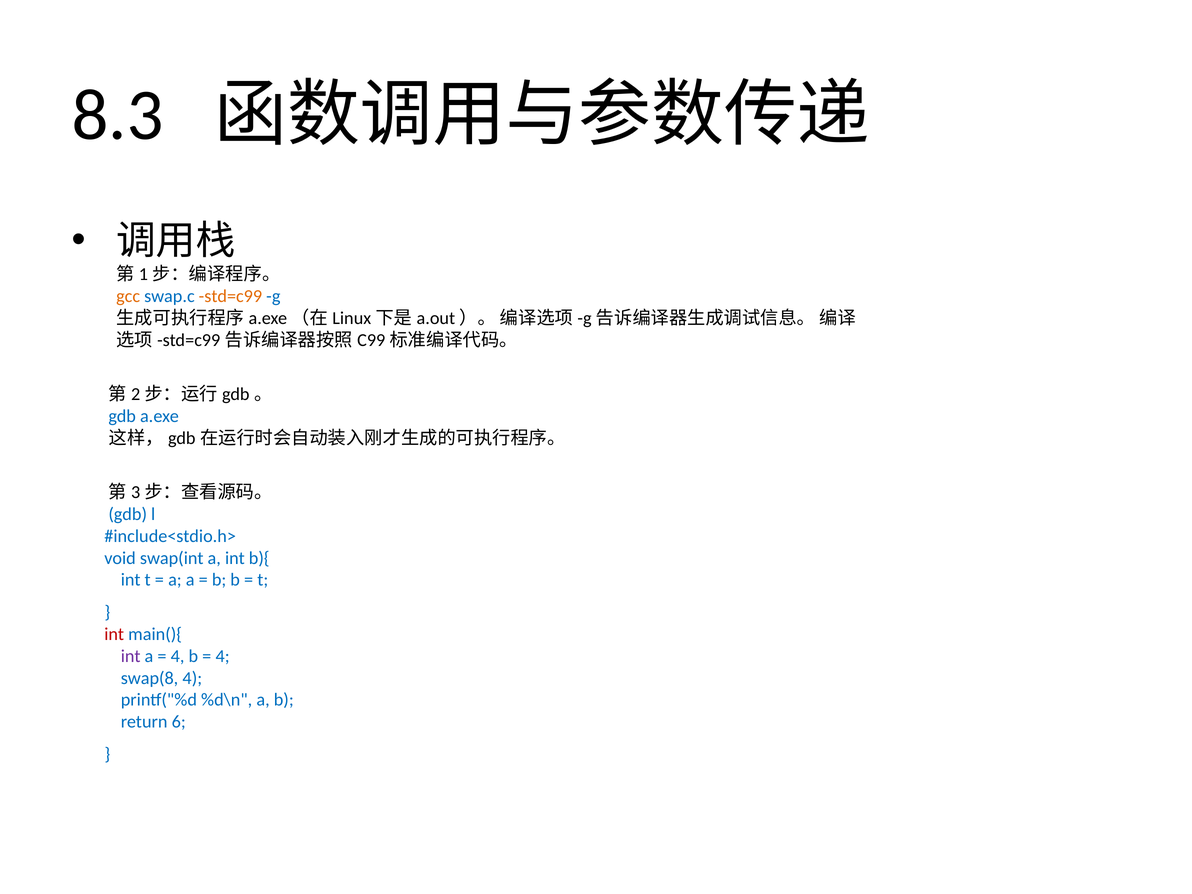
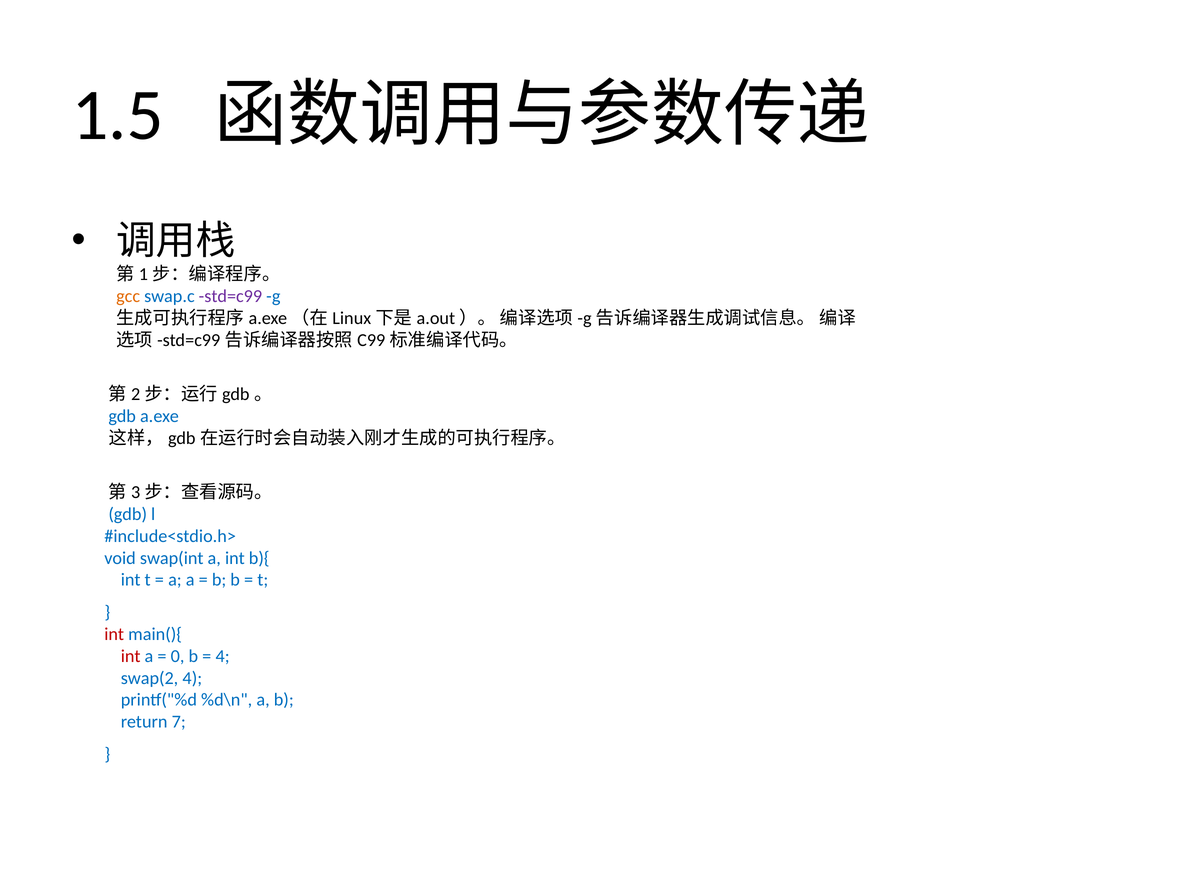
8.3: 8.3 -> 1.5 (118, 115)
std=c99 colour: orange -> purple (230, 296)
int colour: purple -> red (131, 656)
4: 4 -> 0 (178, 656)
swap(8: swap(8 -> swap(2 (150, 678)
6: 6 -> 7 (179, 722)
